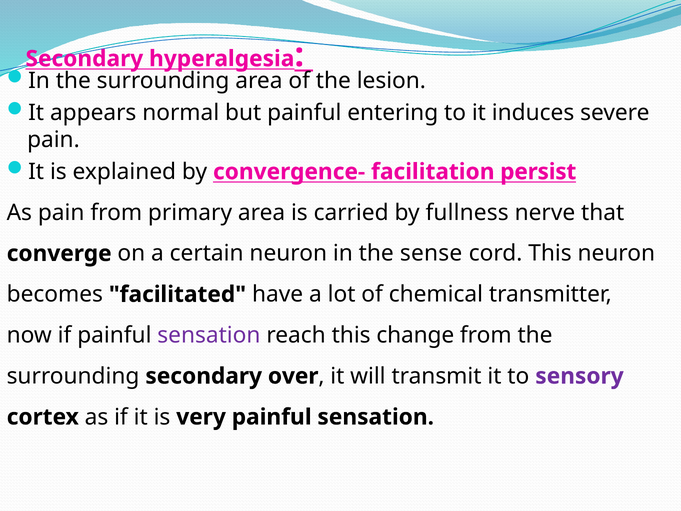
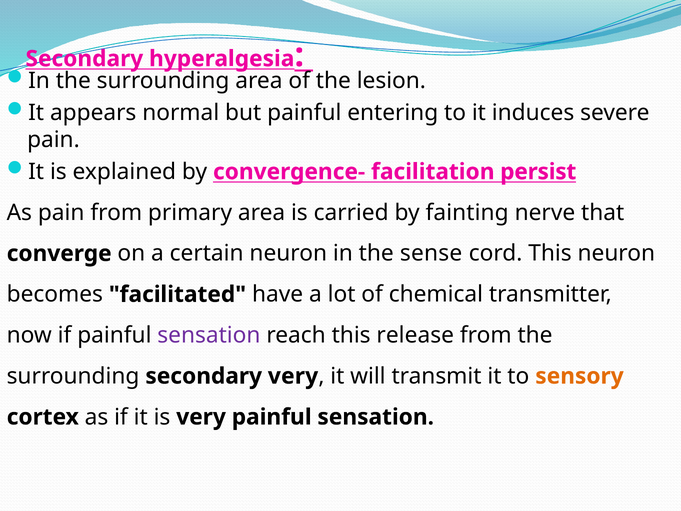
fullness: fullness -> fainting (467, 213)
change: change -> release (415, 335)
secondary over: over -> very (293, 376)
sensory colour: purple -> orange (579, 376)
